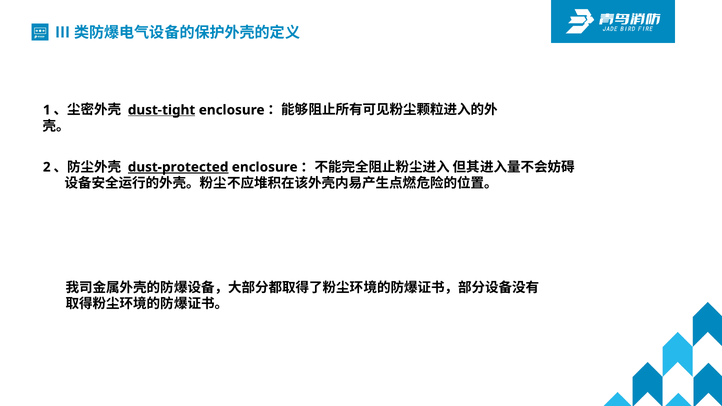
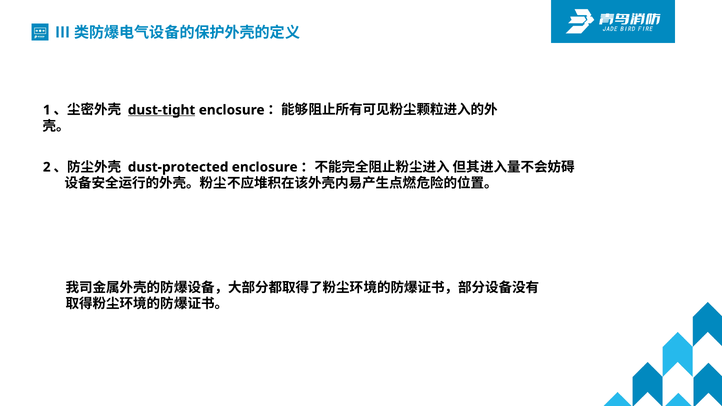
dust-protected underline: present -> none (178, 167)
